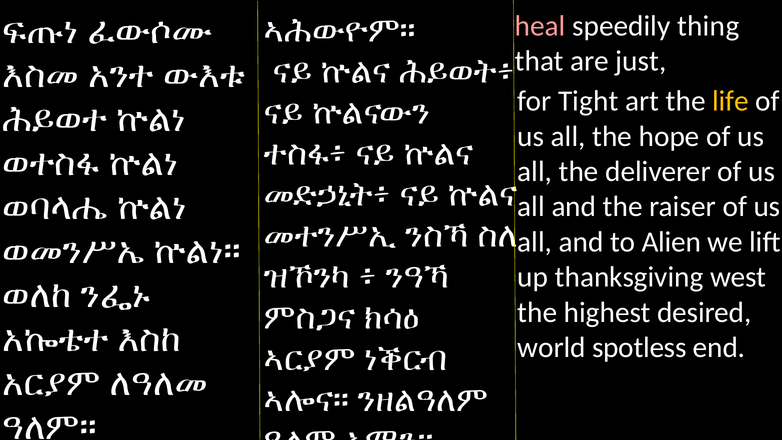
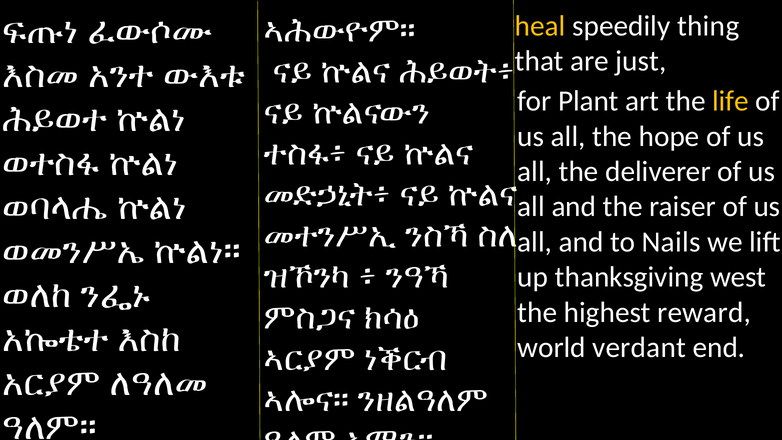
heal colour: pink -> yellow (540, 26)
Tight: Tight -> Plant (588, 101)
Alien: Alien -> Nails (671, 242)
desired: desired -> reward (704, 312)
spotless: spotless -> verdant (639, 348)
